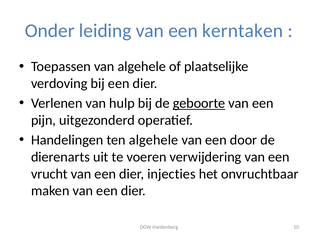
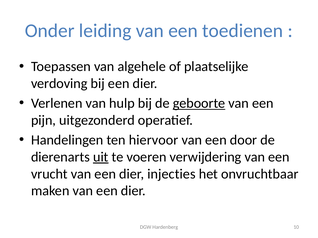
kerntaken: kerntaken -> toedienen (243, 31)
ten algehele: algehele -> hiervoor (154, 140)
uit underline: none -> present (101, 157)
